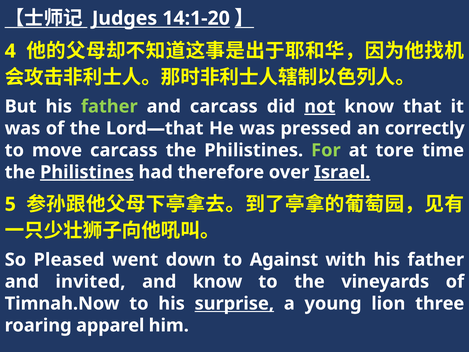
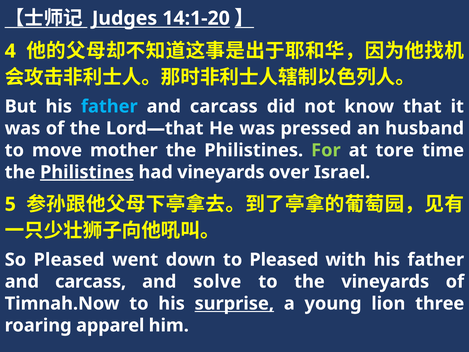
father colour: light green -> light blue (109, 106)
not underline: present -> none (320, 106)
correctly: correctly -> husband (425, 128)
move carcass: carcass -> mother (124, 150)
had therefore: therefore -> vineyards (221, 172)
Israel underline: present -> none (342, 172)
to Against: Against -> Pleased (284, 260)
invited: invited -> carcass (91, 281)
and know: know -> solve (217, 281)
